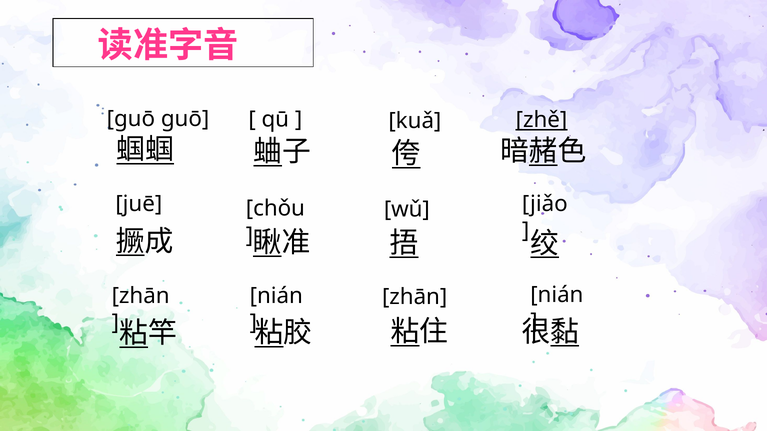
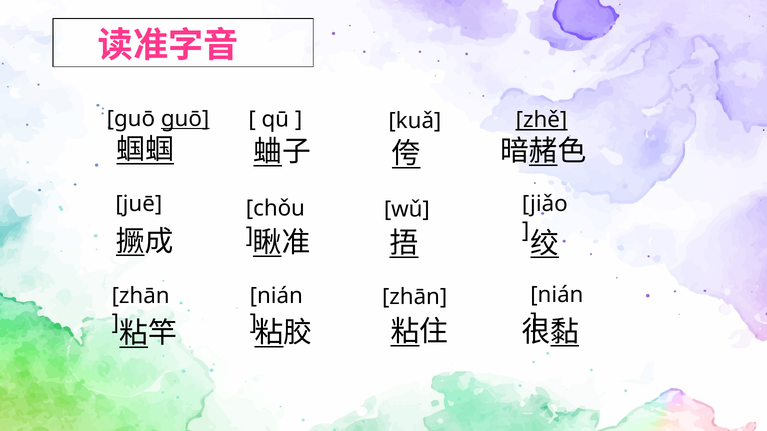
guō underline: none -> present (185, 119)
